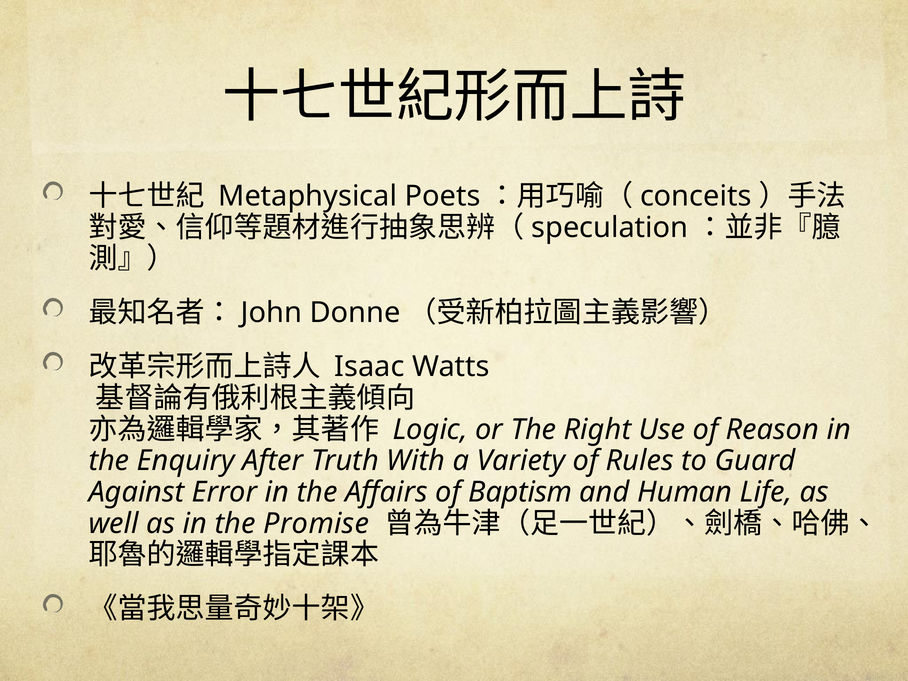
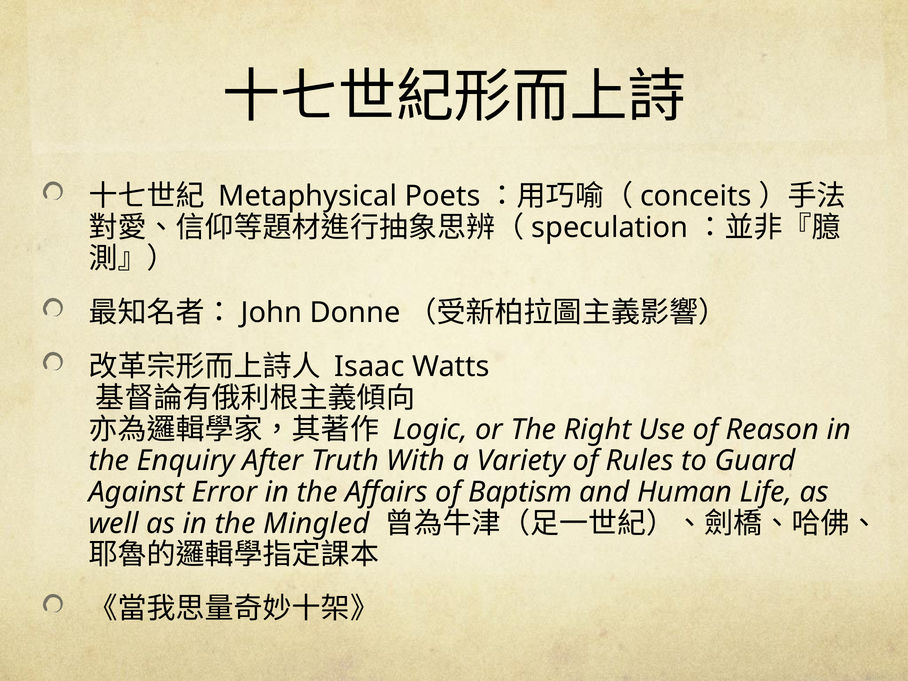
Promise: Promise -> Mingled (316, 524)
